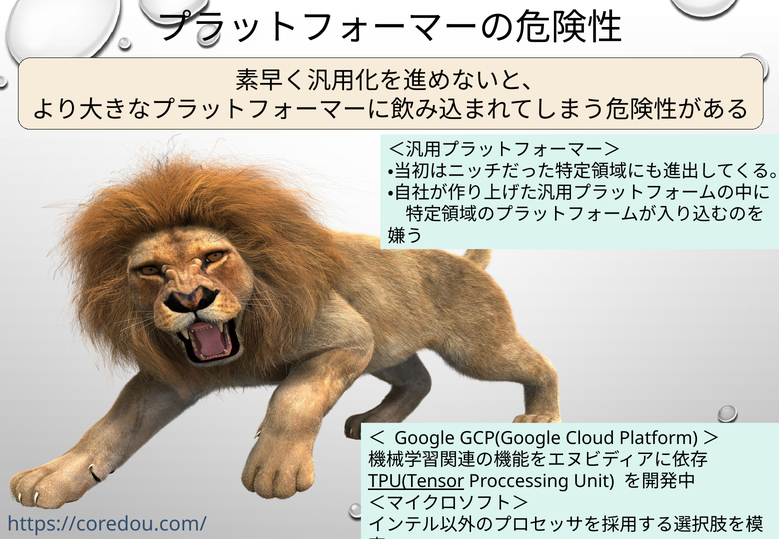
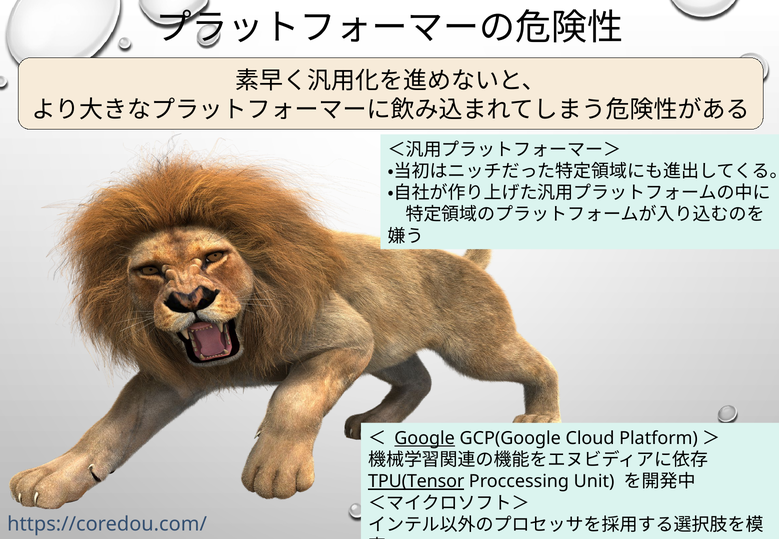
Google underline: none -> present (425, 439)
